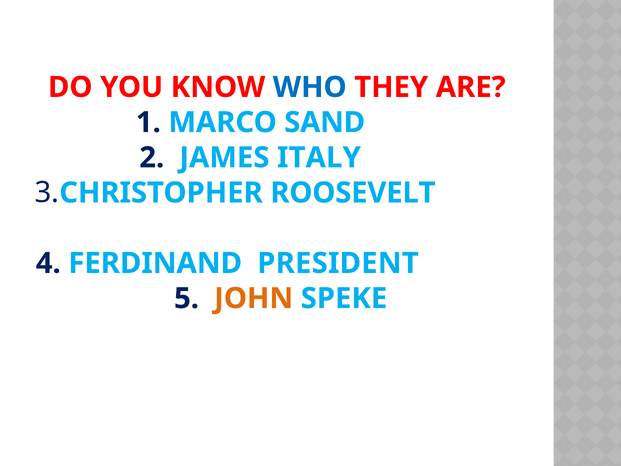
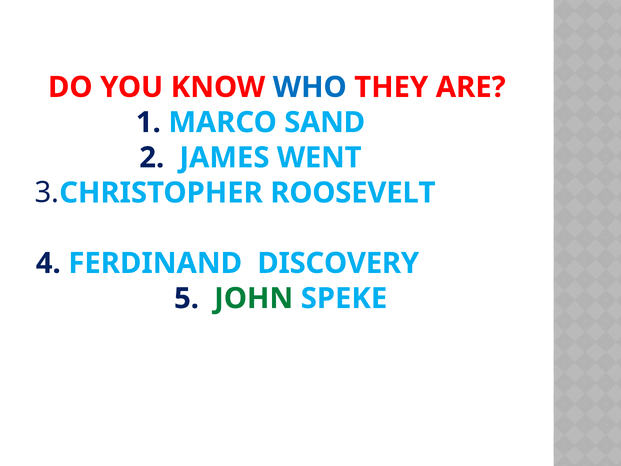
ITALY: ITALY -> WENT (319, 158)
PRESIDENT: PRESIDENT -> DISCOVERY (338, 263)
JOHN colour: orange -> green (254, 298)
